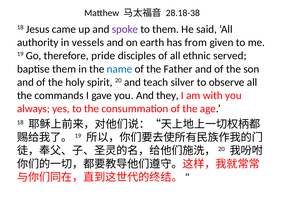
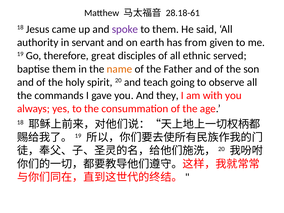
28.18-38: 28.18-38 -> 28.18-61 (183, 13)
vessels: vessels -> servant (88, 42)
pride: pride -> great (103, 56)
name colour: blue -> orange (119, 69)
silver: silver -> going (183, 82)
